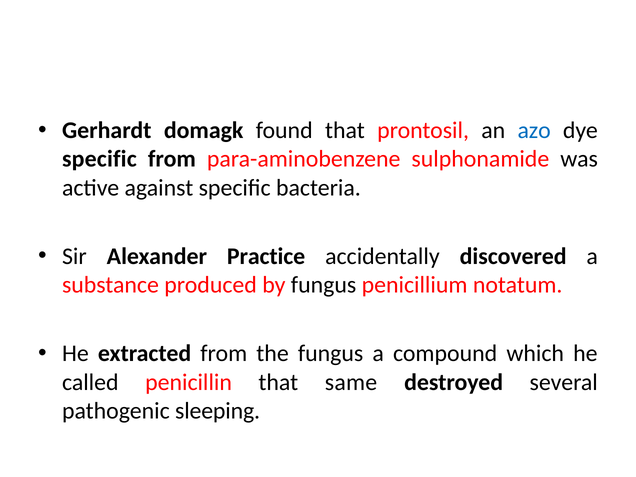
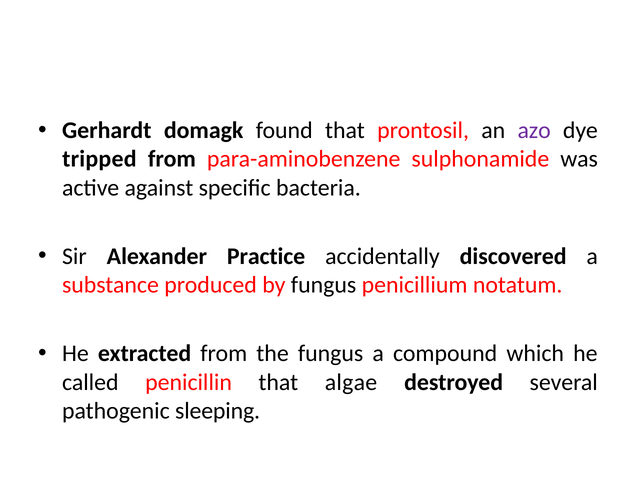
azo colour: blue -> purple (534, 130)
specific: specific -> tripped (99, 159)
same: same -> algae (351, 382)
